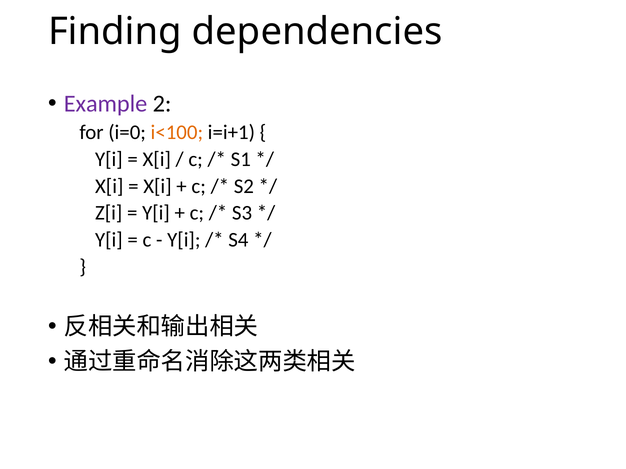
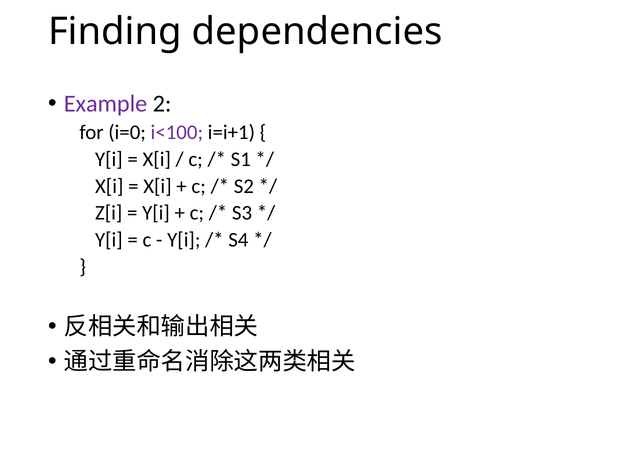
i<100 colour: orange -> purple (177, 133)
